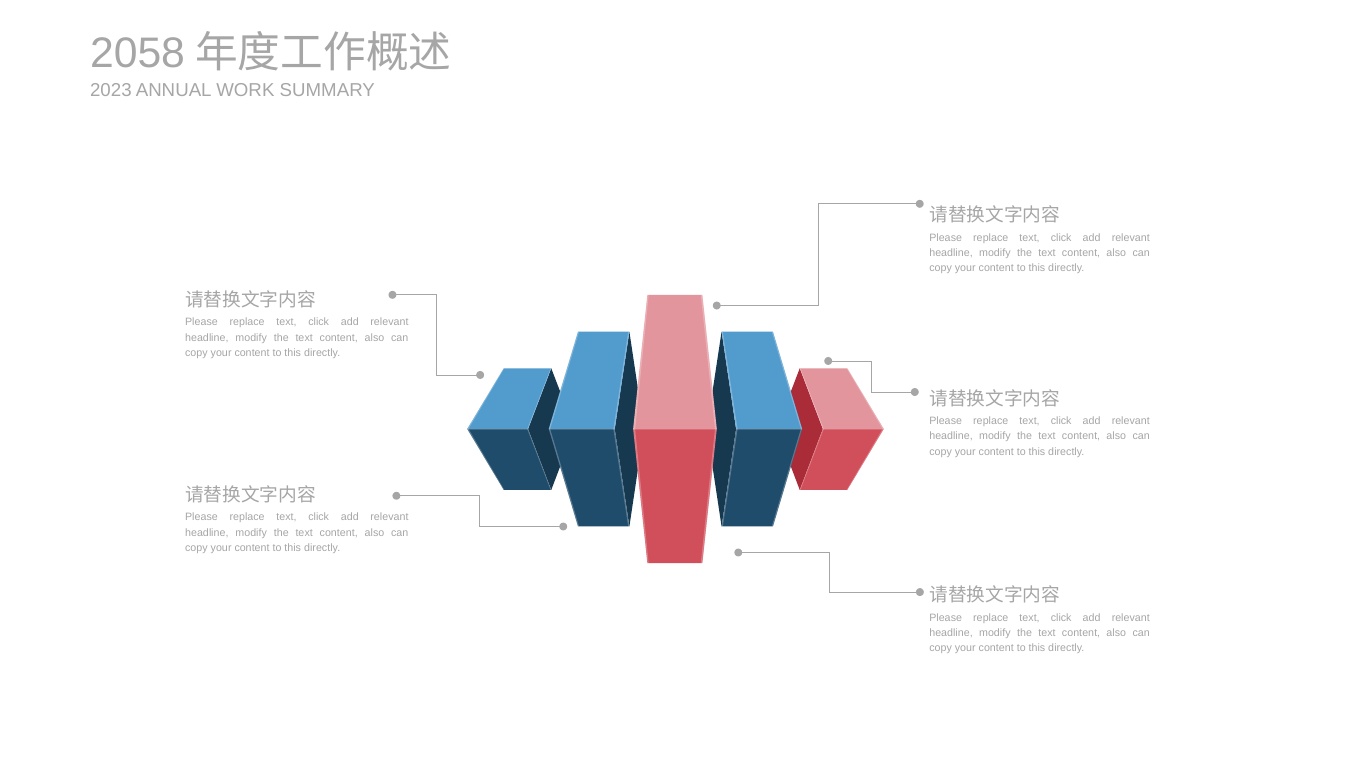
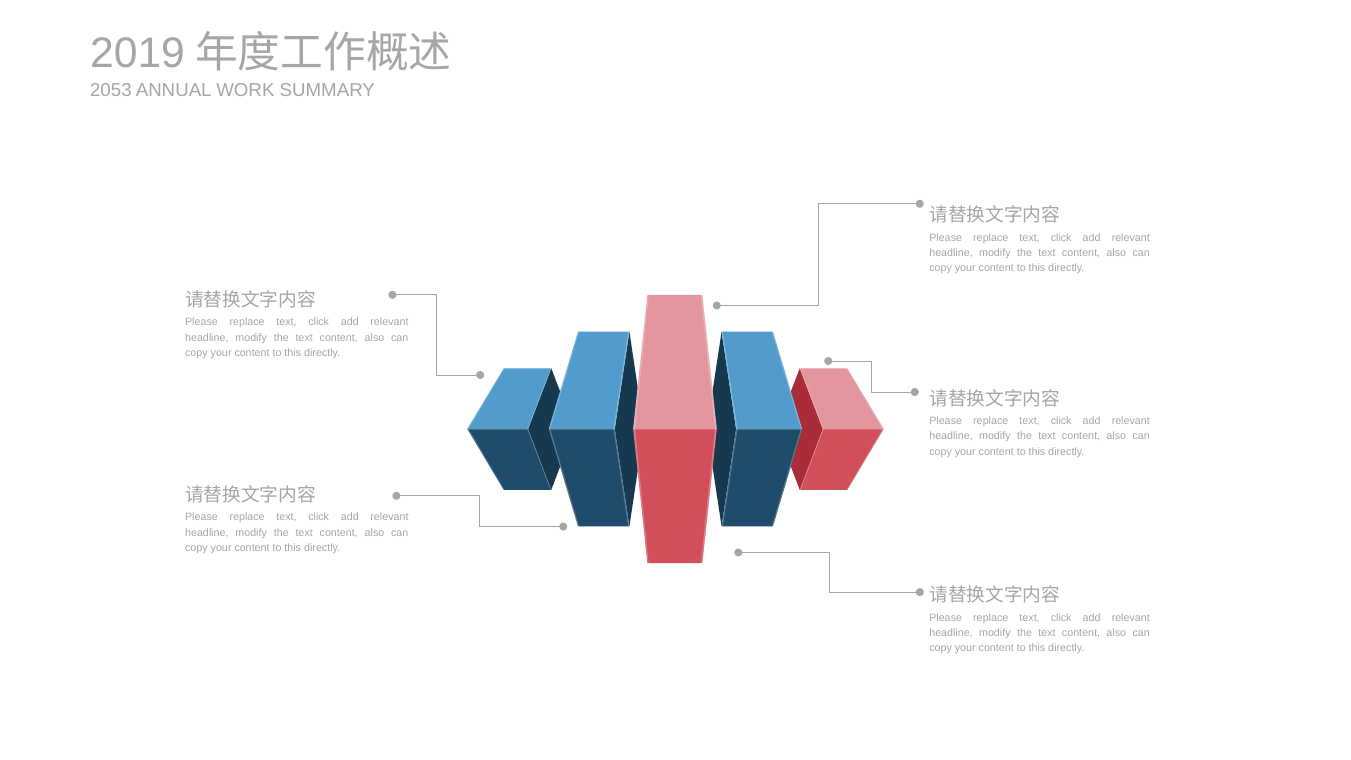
2058: 2058 -> 2019 (138, 53)
2023: 2023 -> 2053 (111, 91)
